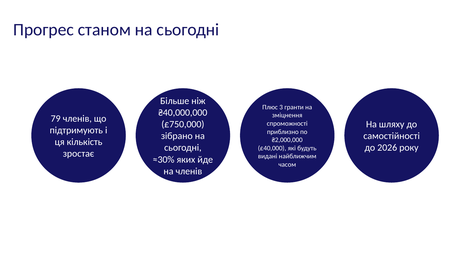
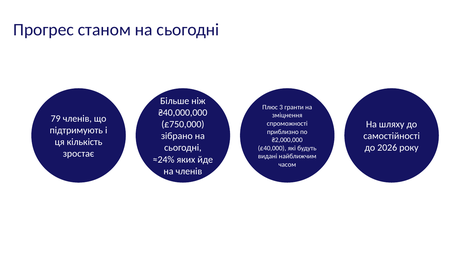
≈30%: ≈30% -> ≈24% (164, 160)
